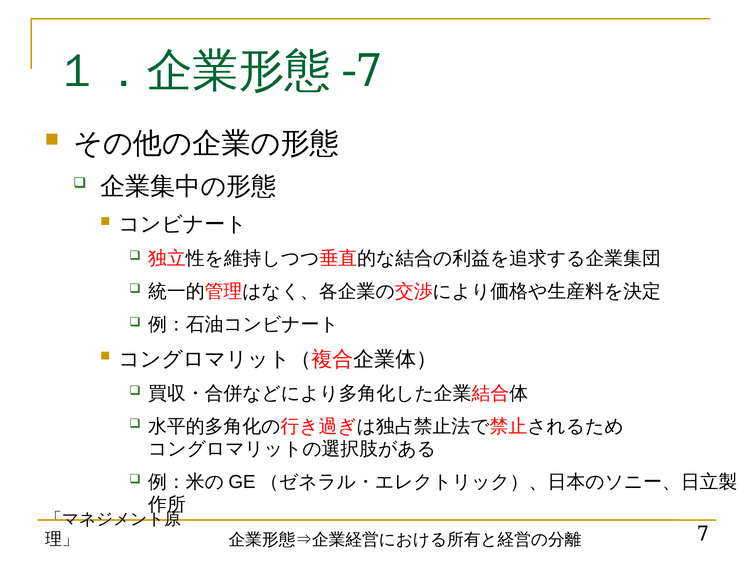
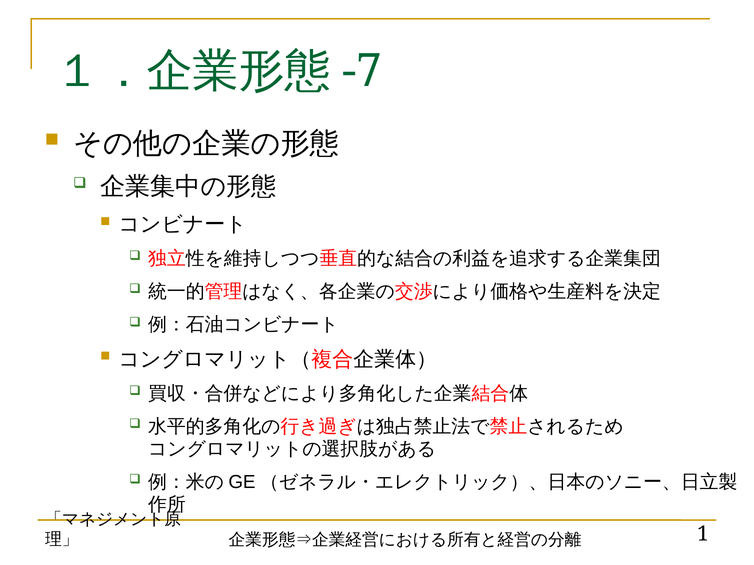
7: 7 -> 1 (703, 534)
